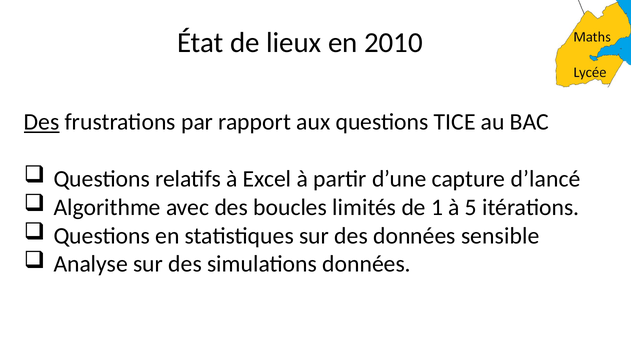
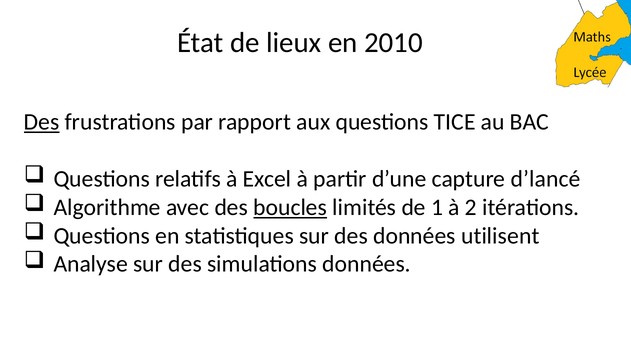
boucles underline: none -> present (290, 207)
5: 5 -> 2 (471, 207)
sensible: sensible -> utilisent (500, 236)
